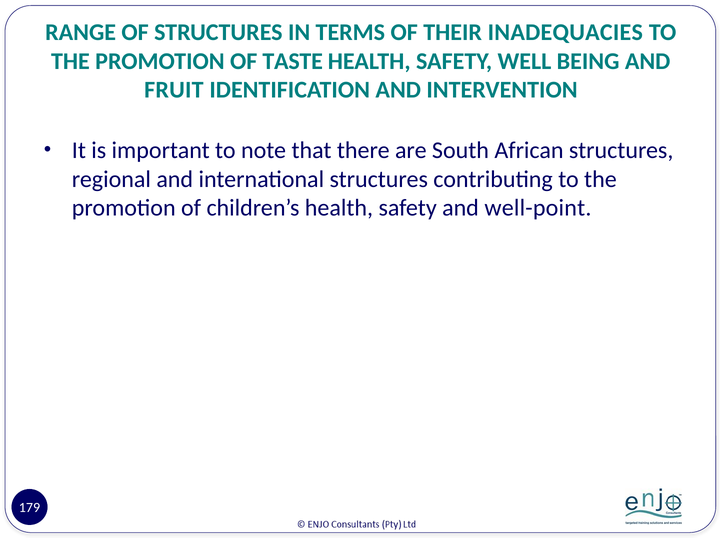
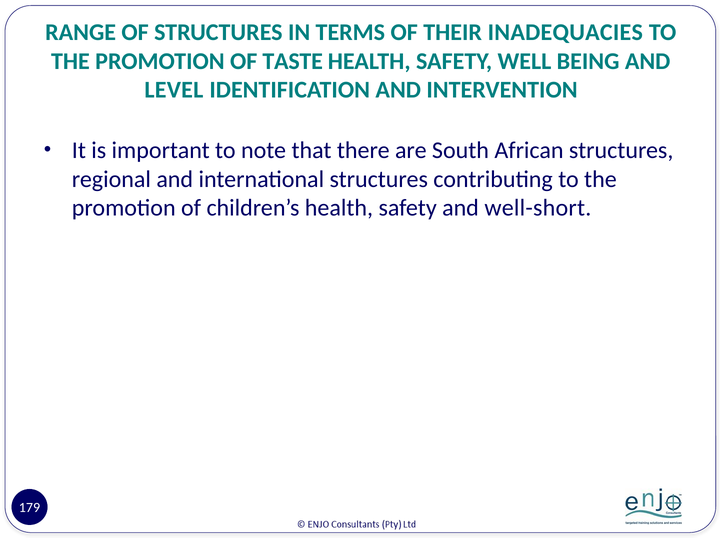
FRUIT: FRUIT -> LEVEL (174, 90)
well-point: well-point -> well-short (538, 208)
